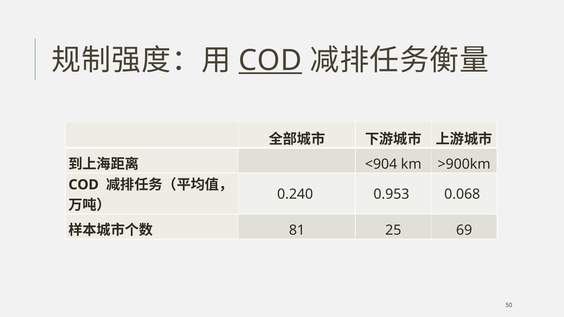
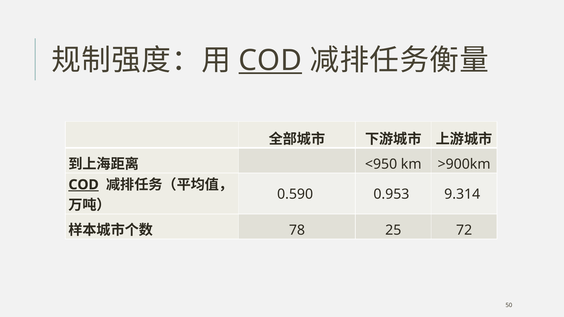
<904: <904 -> <950 (381, 164)
COD underline: none -> present (84, 185)
0.240: 0.240 -> 0.590 (295, 194)
0.068: 0.068 -> 9.314 (462, 194)
81: 81 -> 78 (297, 230)
69: 69 -> 72 (464, 230)
